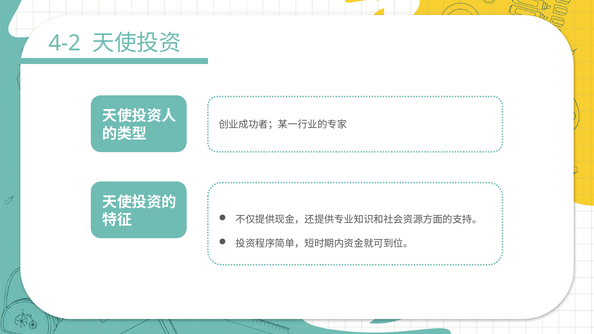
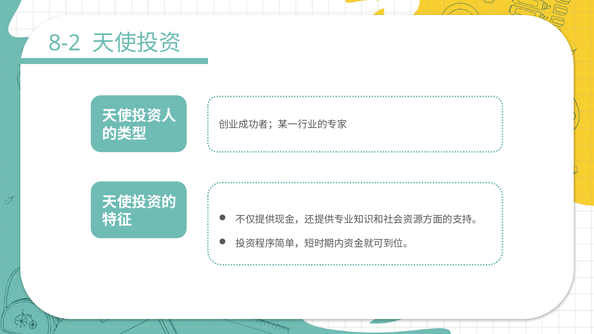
4-2: 4-2 -> 8-2 (65, 43)
